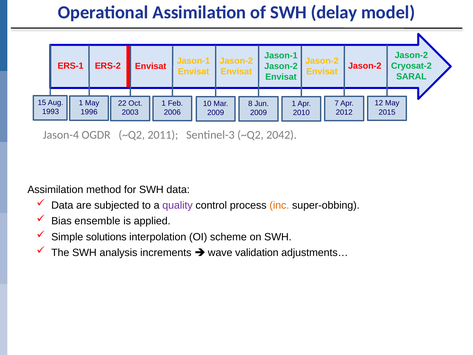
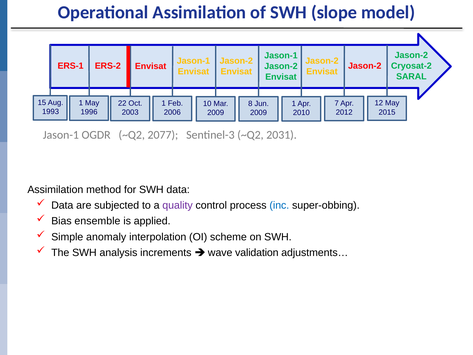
delay: delay -> slope (334, 12)
Jason-4: Jason-4 -> Jason-1 (61, 135)
2011: 2011 -> 2077 (163, 135)
2042: 2042 -> 2031 (282, 135)
inc colour: orange -> blue (279, 205)
solutions: solutions -> anomaly (106, 237)
